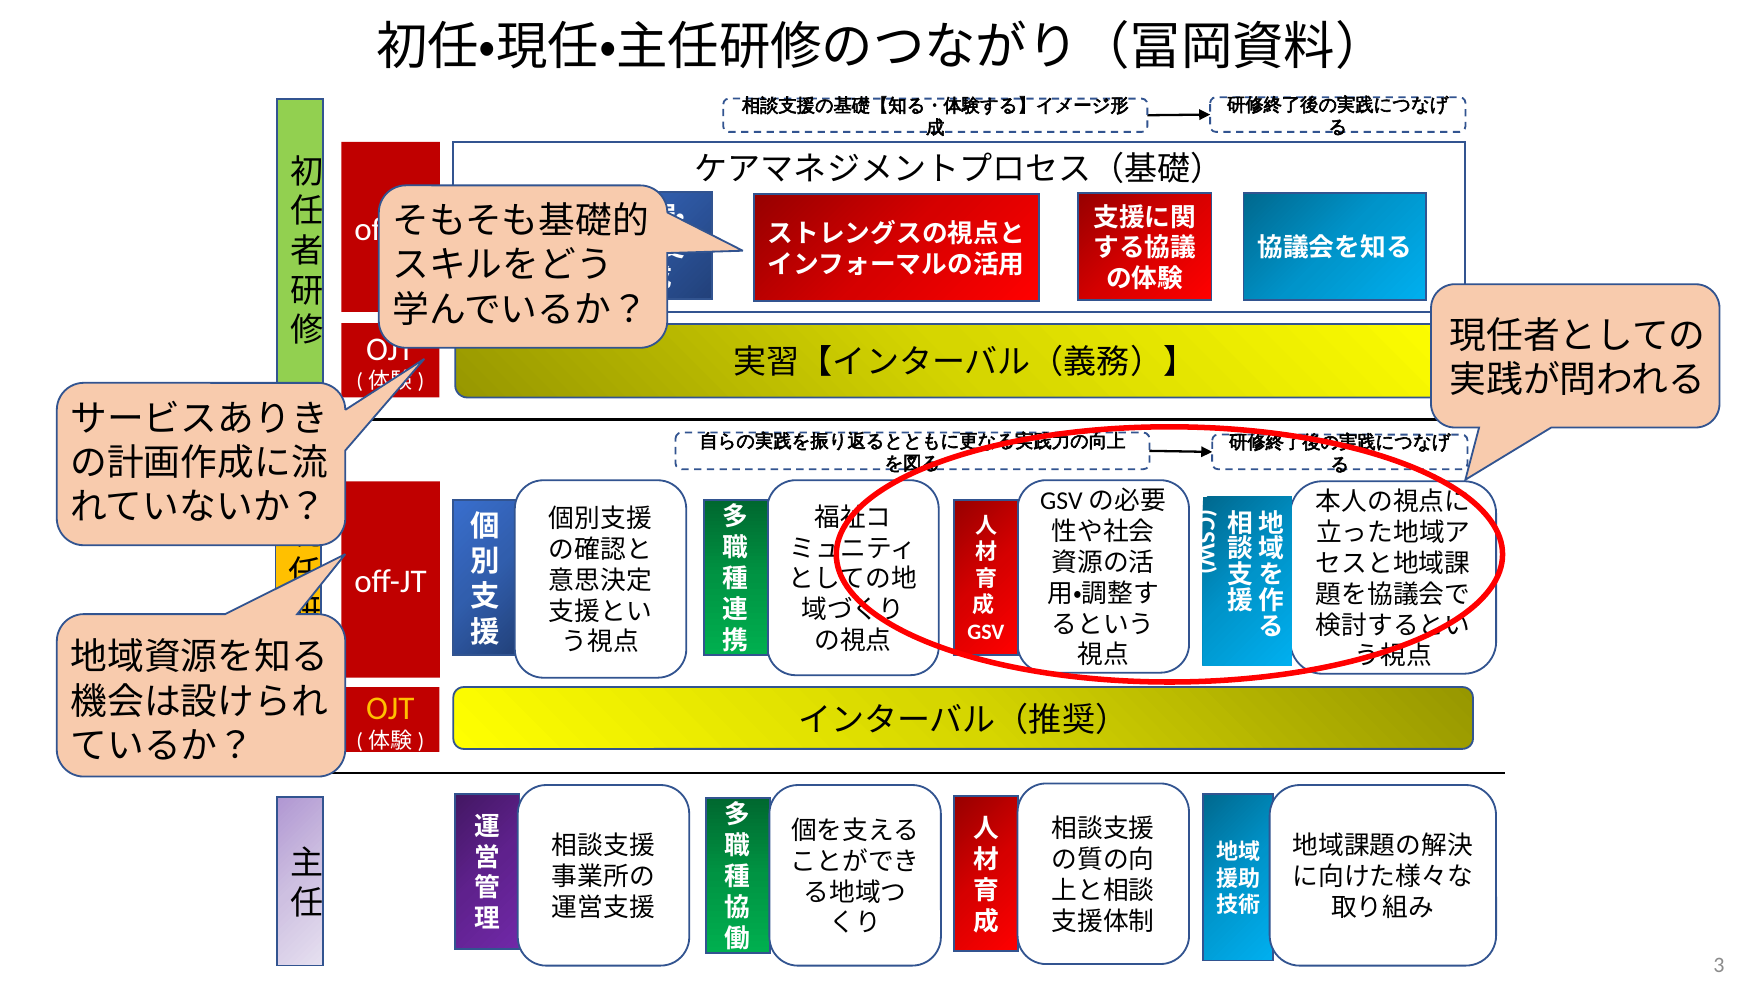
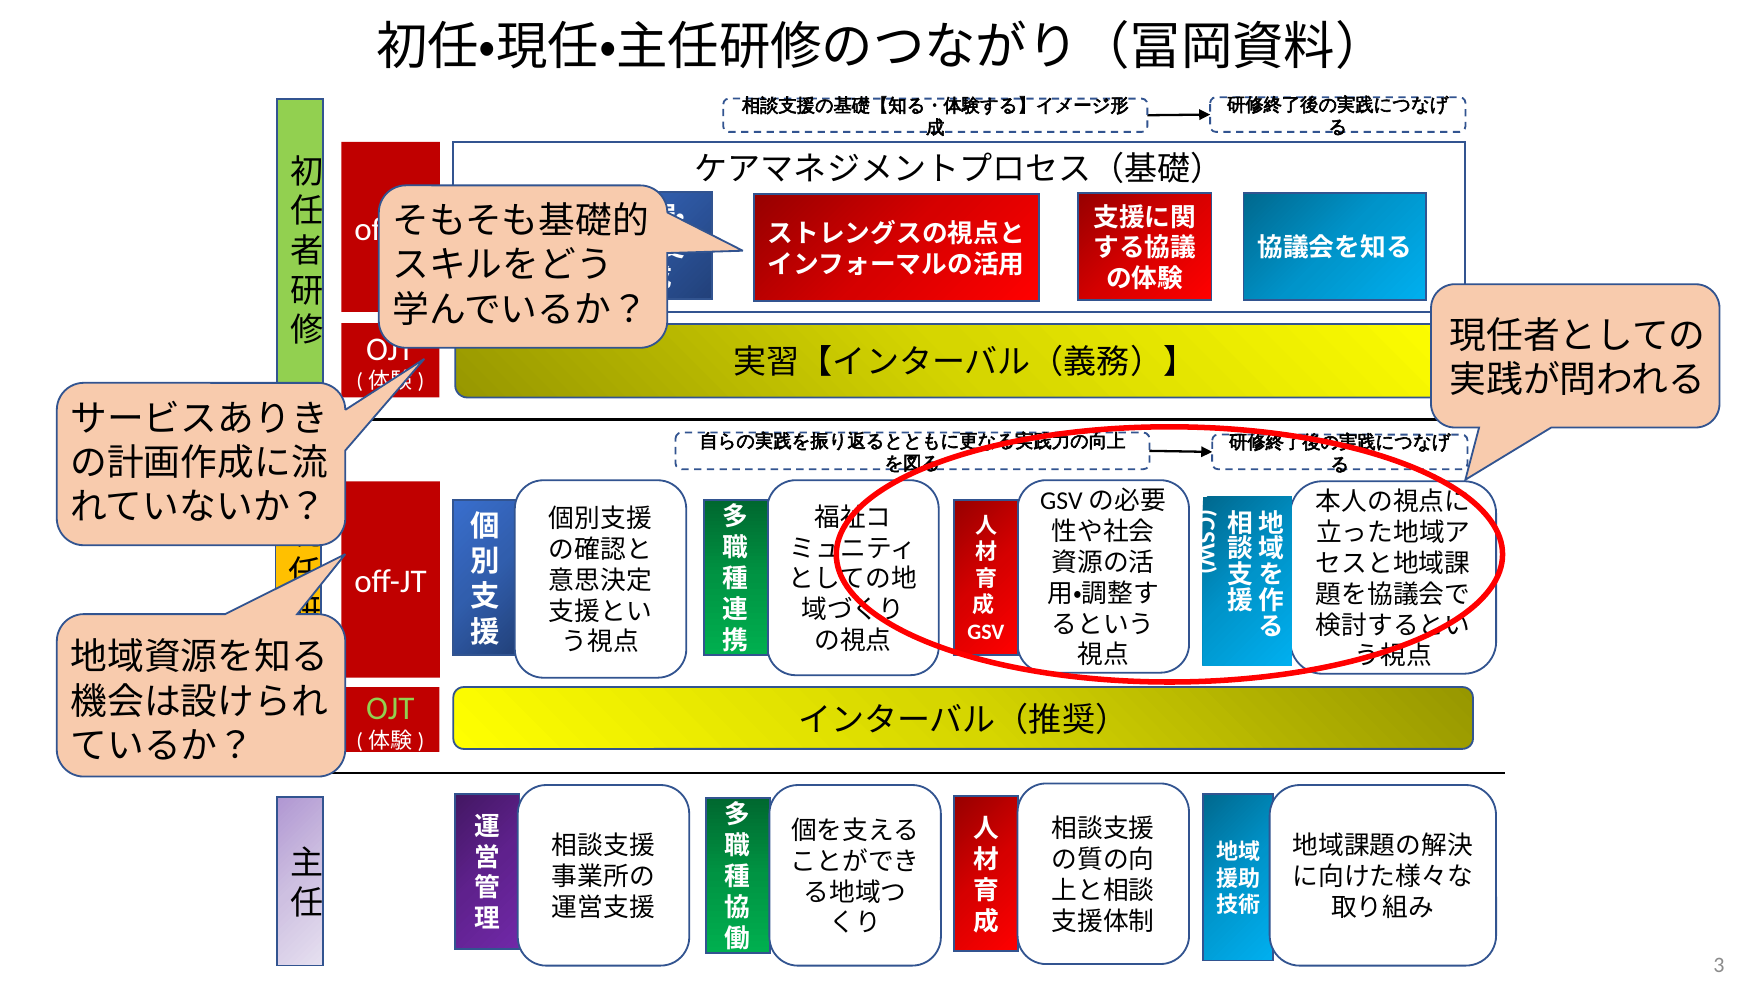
OJT colour: yellow -> light green (390, 708)
